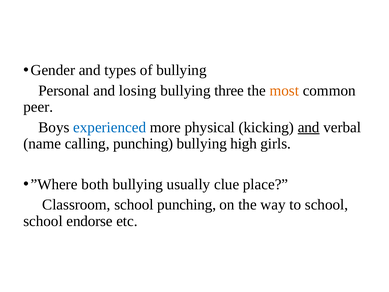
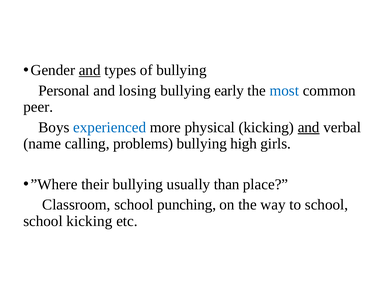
and underline: none -> present (90, 70)
three: three -> early (229, 90)
most colour: orange -> blue (284, 90)
calling punching: punching -> problems (143, 143)
both: both -> their (95, 184)
clue: clue -> than (227, 184)
school endorse: endorse -> kicking (89, 221)
